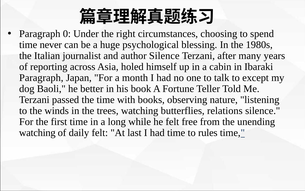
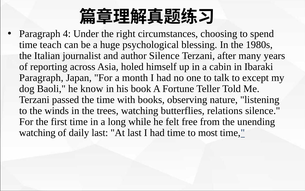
0: 0 -> 4 (67, 34)
never: never -> teach (51, 45)
better: better -> know (92, 89)
daily felt: felt -> last (100, 132)
rules: rules -> most (208, 132)
